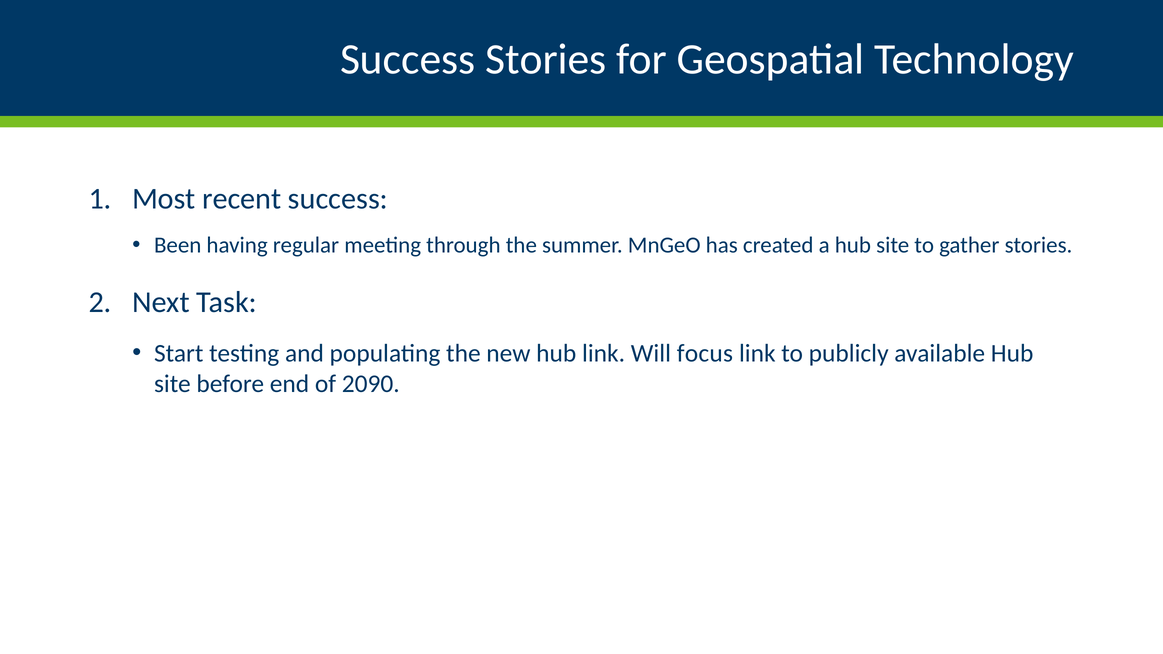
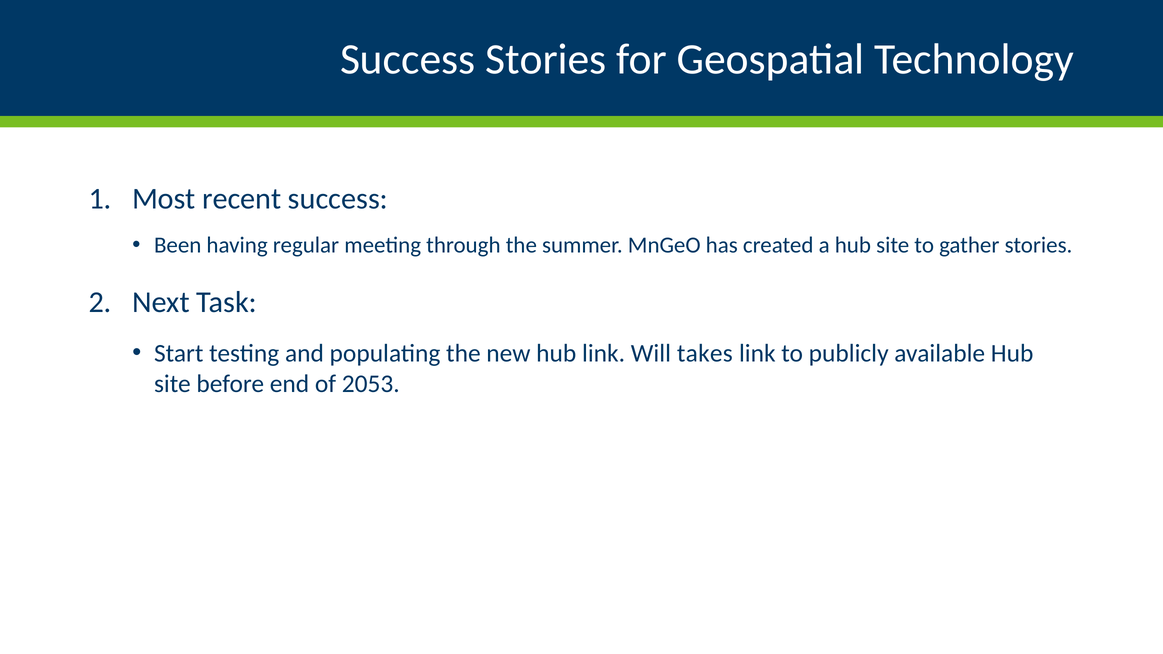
focus: focus -> takes (705, 354)
2090: 2090 -> 2053 (371, 384)
